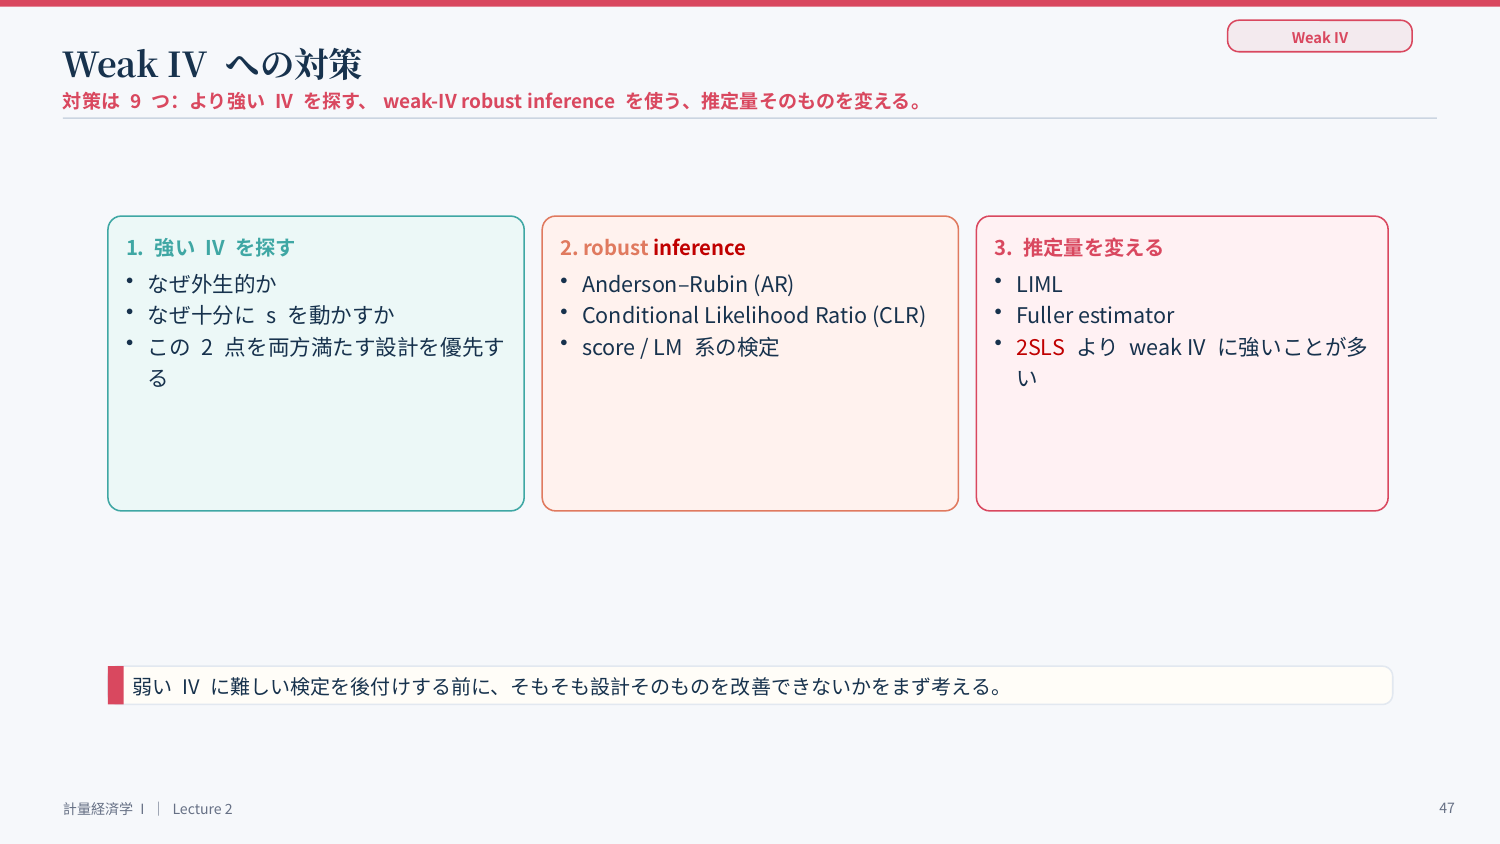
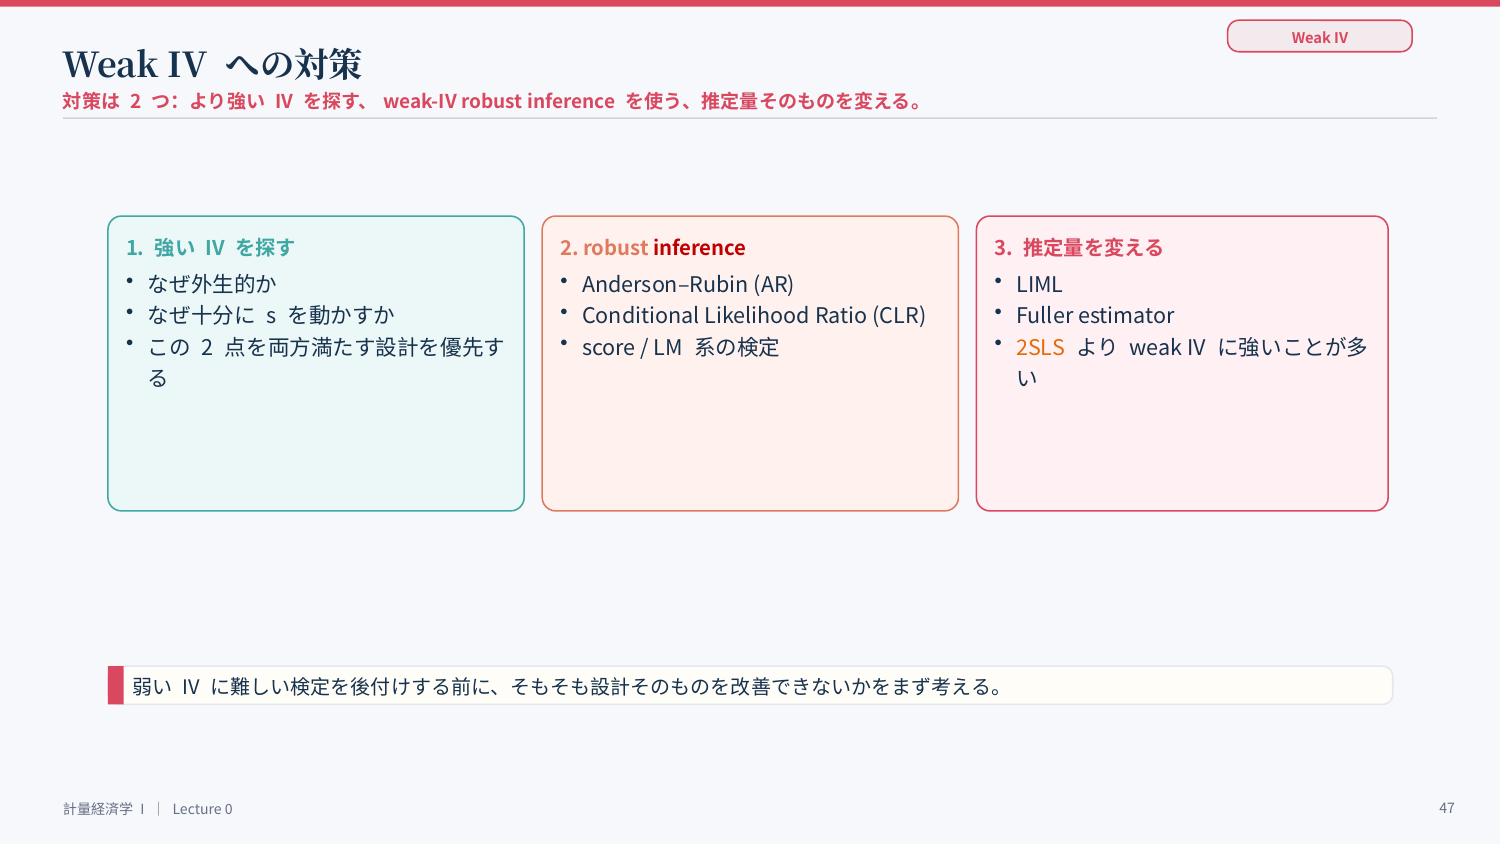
9: 9 -> 2 (136, 102)
2SLS colour: red -> orange (1041, 348)
Lecture 2: 2 -> 0 (229, 810)
